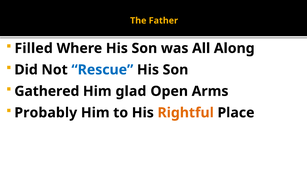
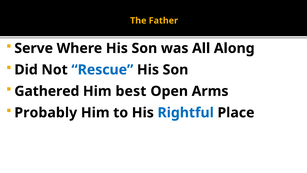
Filled: Filled -> Serve (34, 48)
glad: glad -> best (131, 91)
Rightful colour: orange -> blue (186, 112)
